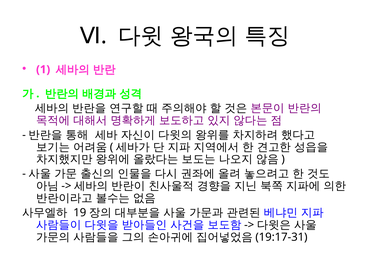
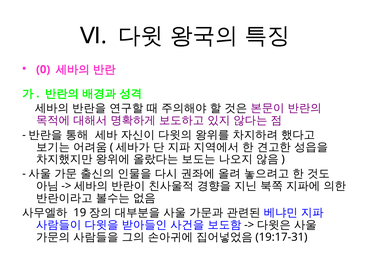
1: 1 -> 0 (43, 69)
